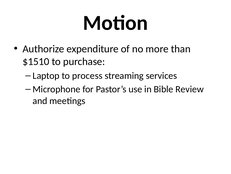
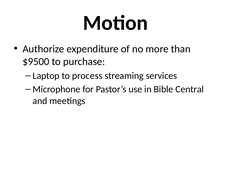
$1510: $1510 -> $9500 (36, 61)
Review: Review -> Central (190, 89)
